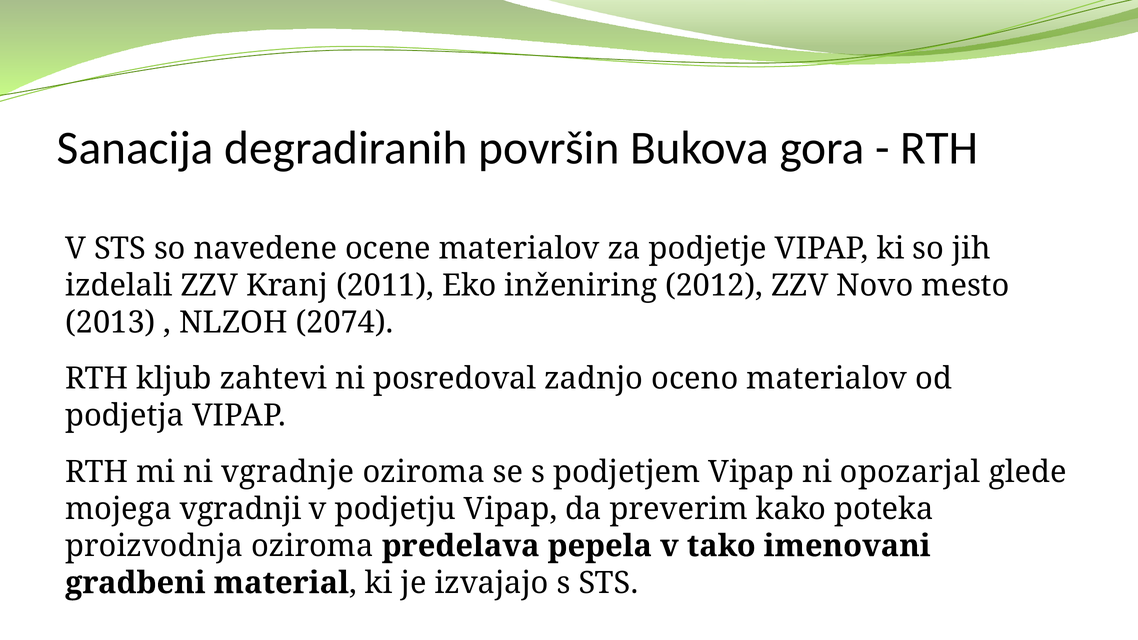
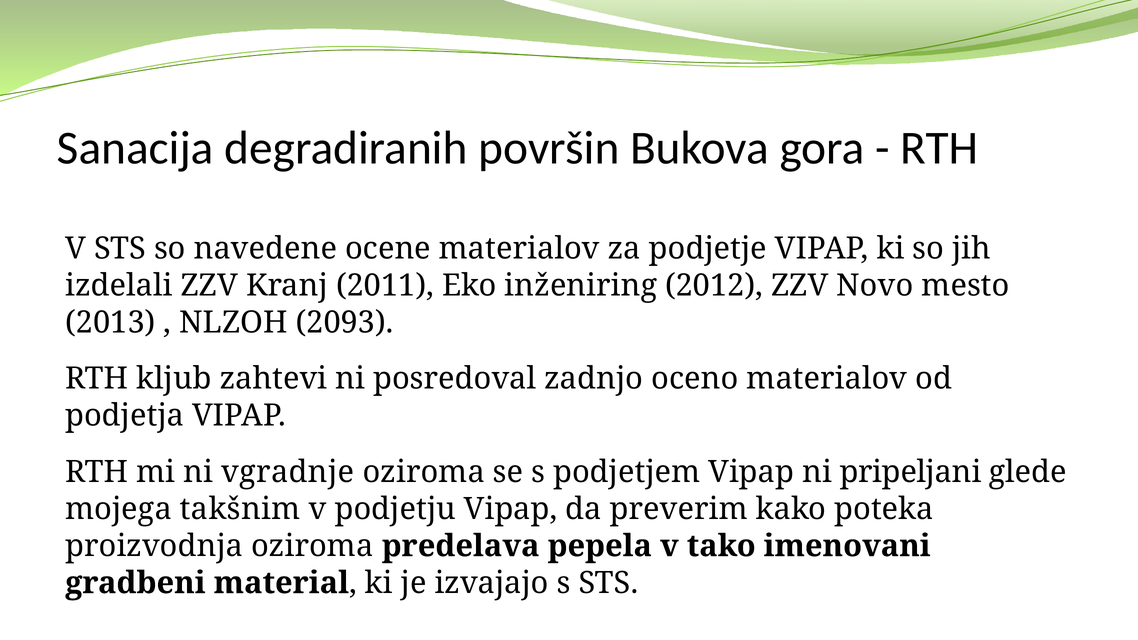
2074: 2074 -> 2093 (345, 323)
opozarjal: opozarjal -> pripeljani (910, 472)
vgradnji: vgradnji -> takšnim (240, 509)
